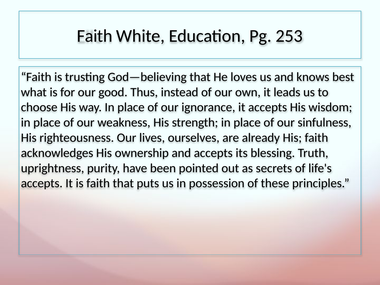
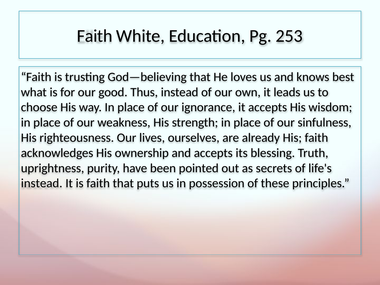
accepts: accepts -> instead (42, 183)
